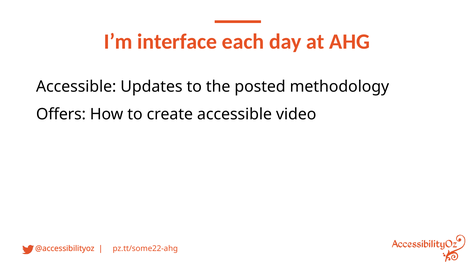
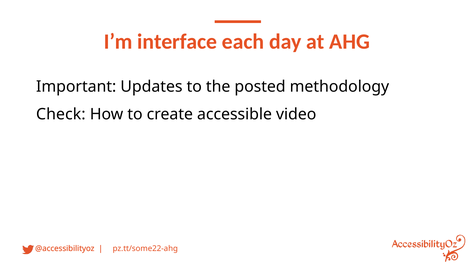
Accessible: Accessible -> Important (76, 86)
Offers: Offers -> Check (61, 114)
